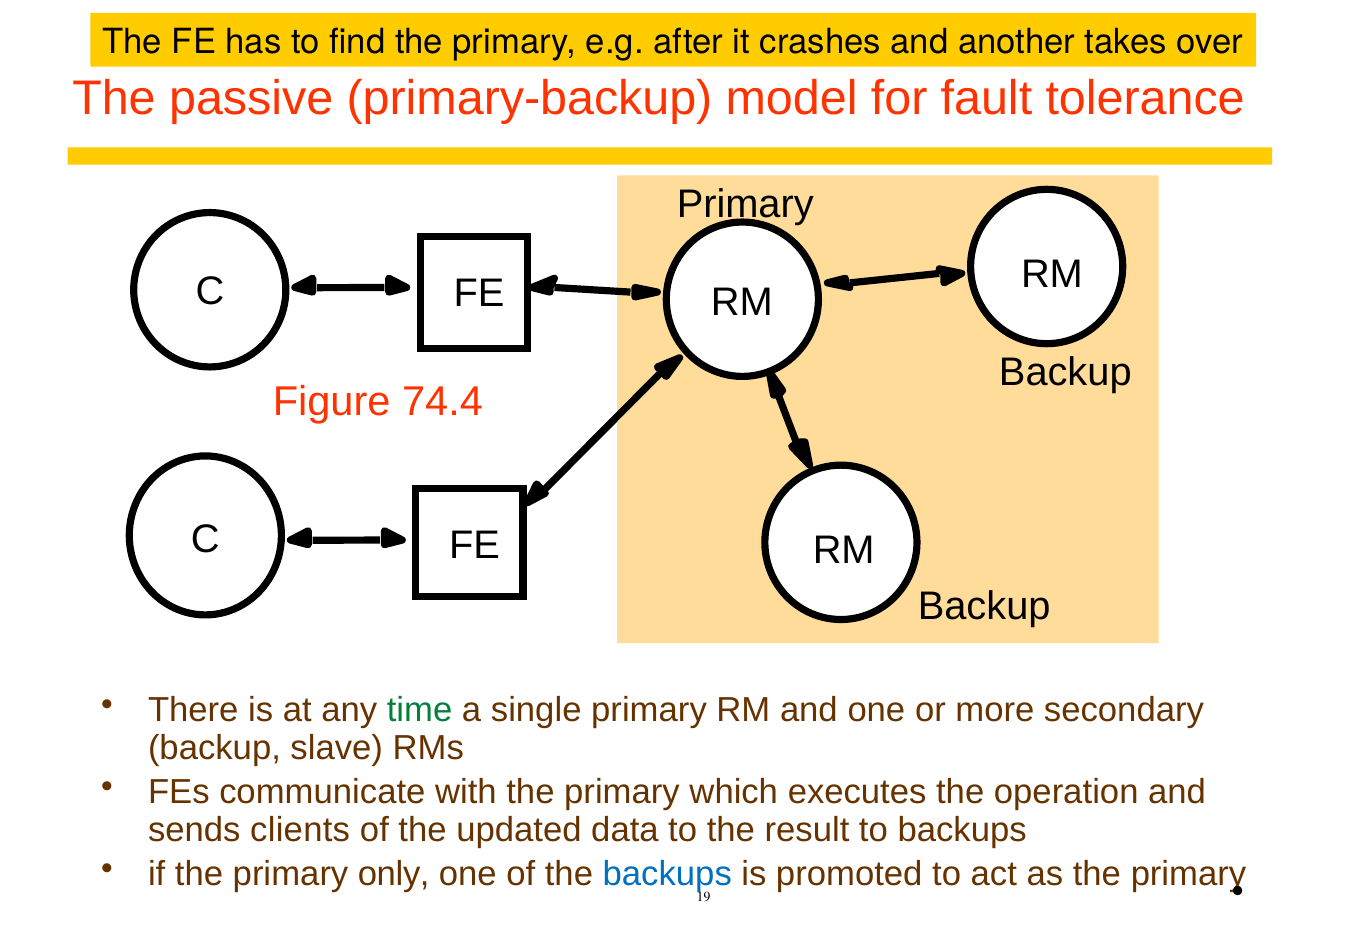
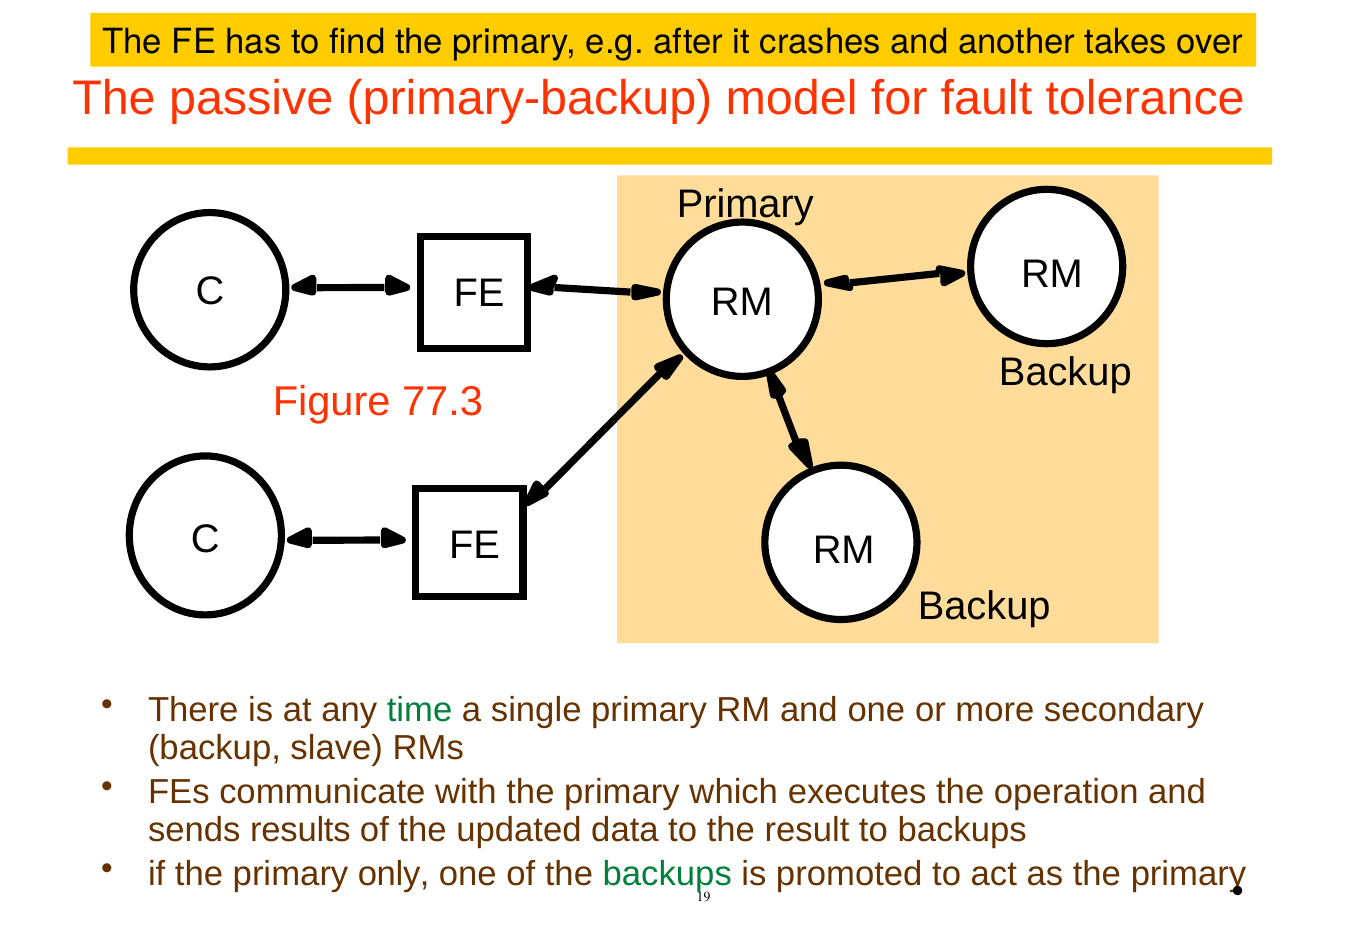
74.4: 74.4 -> 77.3 (442, 401)
clients: clients -> results (300, 829)
backups colour: blue -> green (667, 873)
